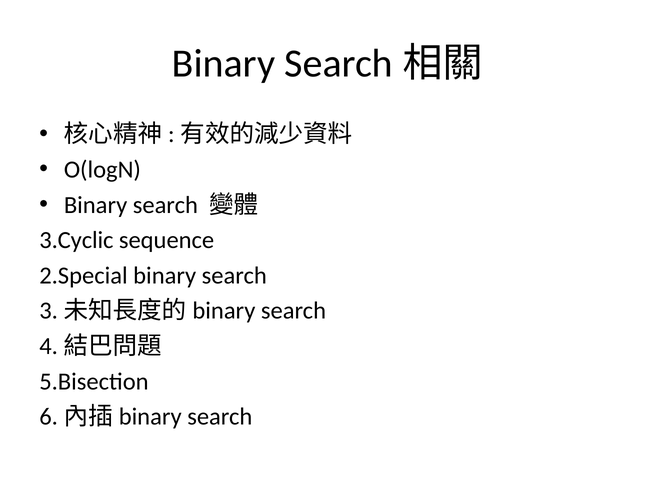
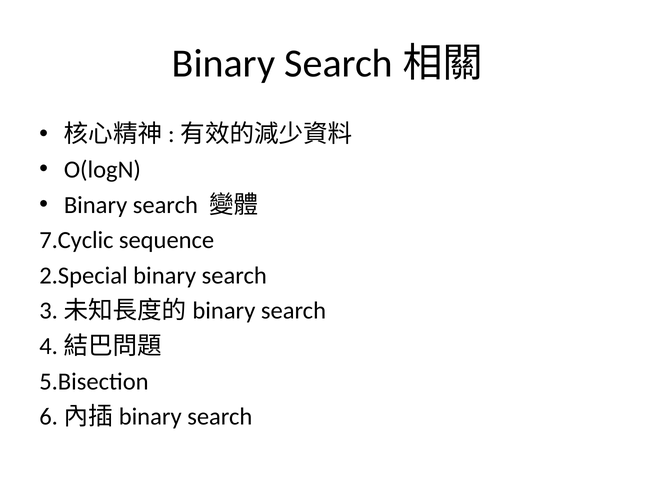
3.Cyclic: 3.Cyclic -> 7.Cyclic (76, 240)
